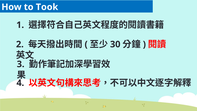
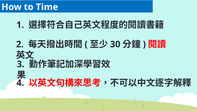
Took: Took -> Time (47, 7)
